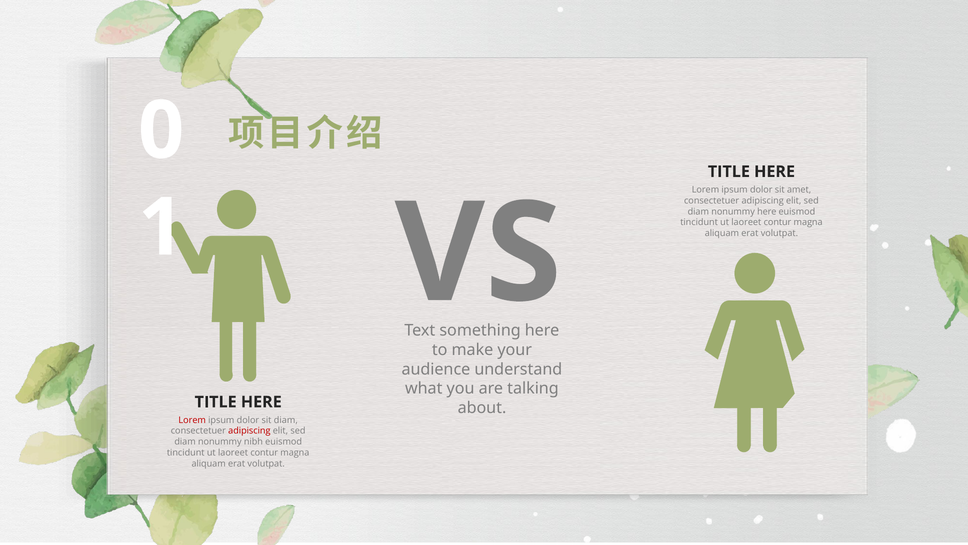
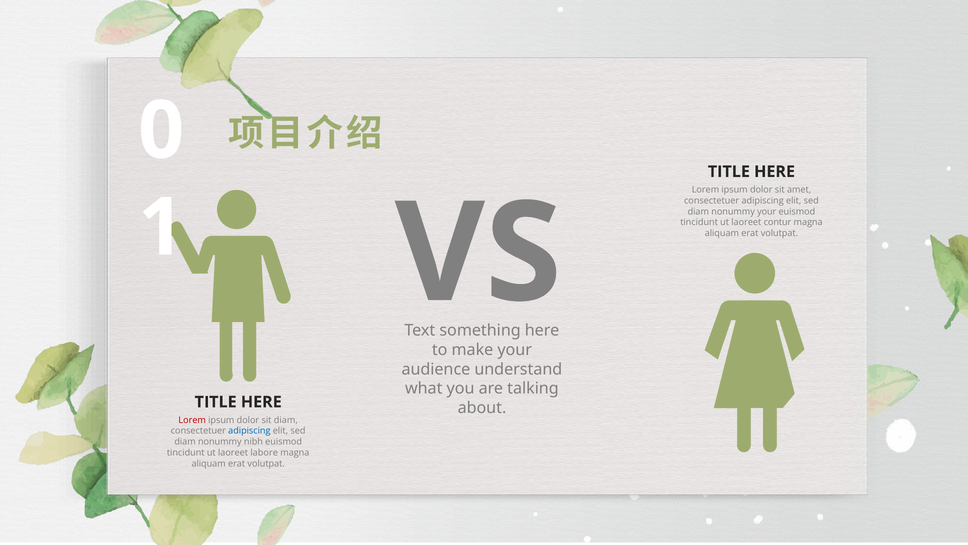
nonummy here: here -> your (767, 211)
adipiscing colour: red -> blue (249, 431)
contur: contur -> labore (264, 452)
